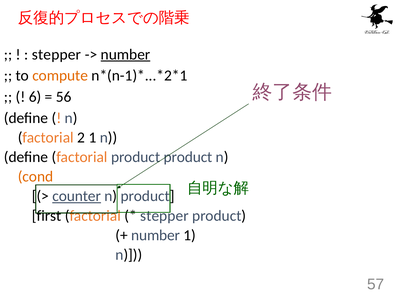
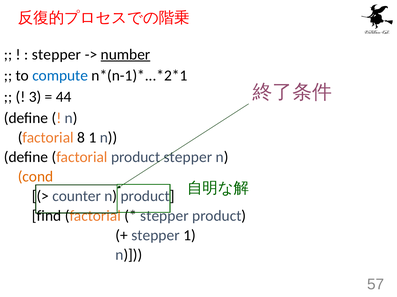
compute colour: orange -> blue (60, 76)
6: 6 -> 3 (35, 97)
56: 56 -> 44 (64, 97)
2: 2 -> 8 (81, 138)
product product: product -> stepper (188, 157)
counter underline: present -> none (77, 197)
first: first -> find (47, 216)
number: number -> stepper (156, 236)
